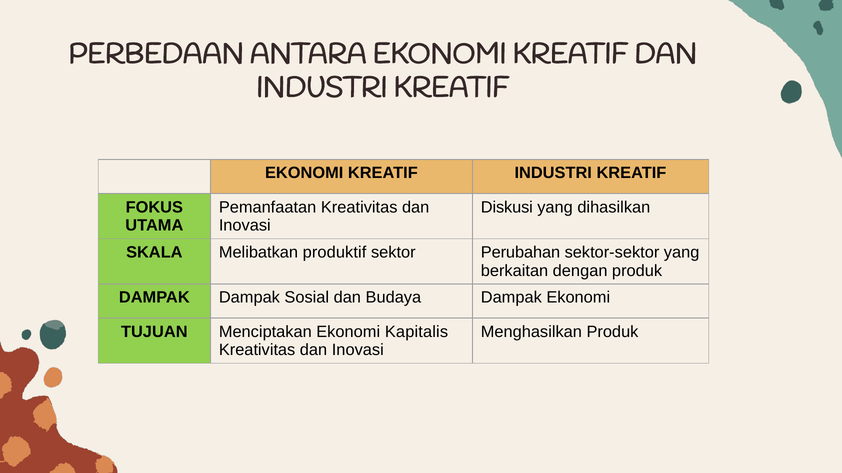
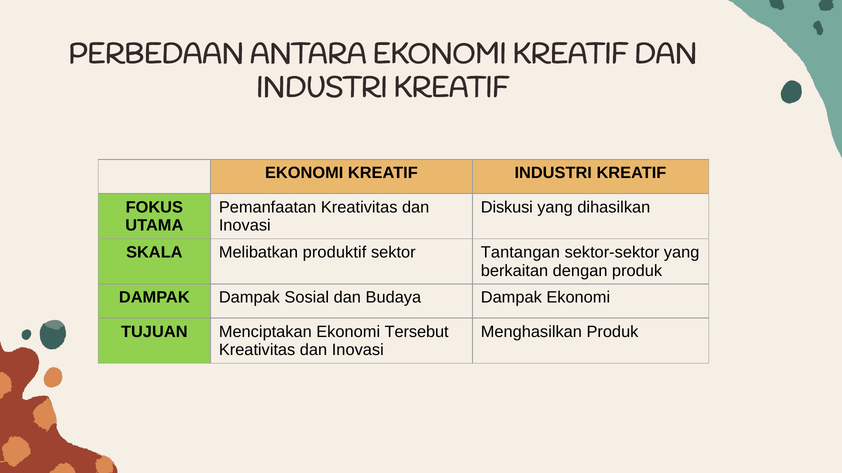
Perubahan: Perubahan -> Tantangan (520, 253)
Kapitalis: Kapitalis -> Tersebut (417, 332)
